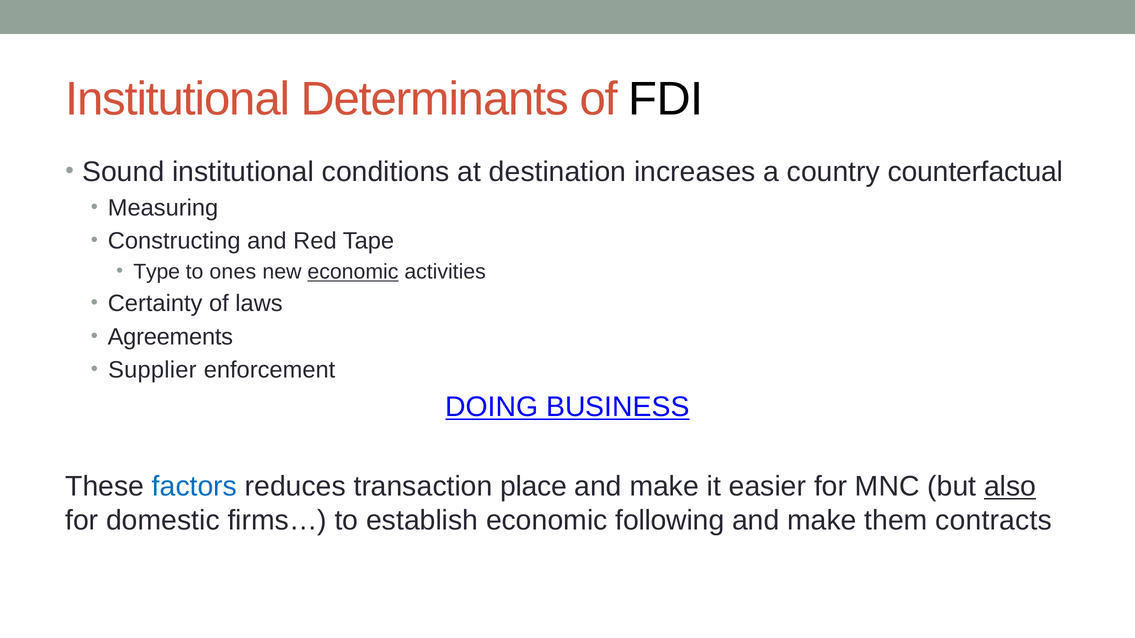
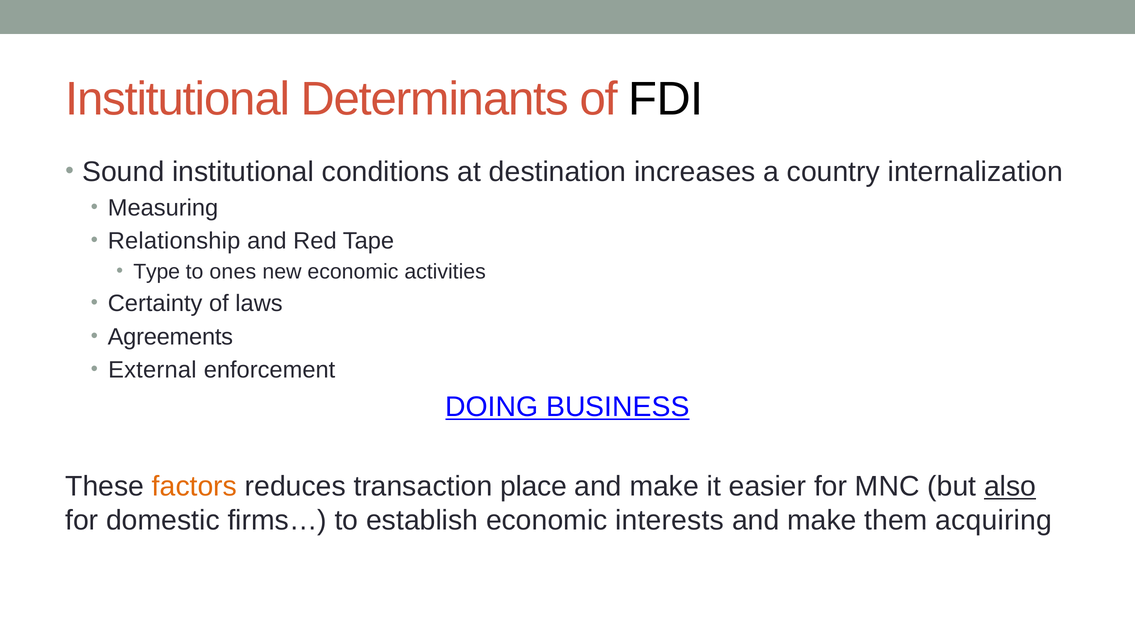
counterfactual: counterfactual -> internalization (975, 172)
Constructing: Constructing -> Relationship (174, 241)
economic underline: present -> none (353, 272)
Supplier: Supplier -> External (152, 370)
factors colour: blue -> orange (194, 487)
following: following -> interests (670, 521)
contracts: contracts -> acquiring (994, 521)
